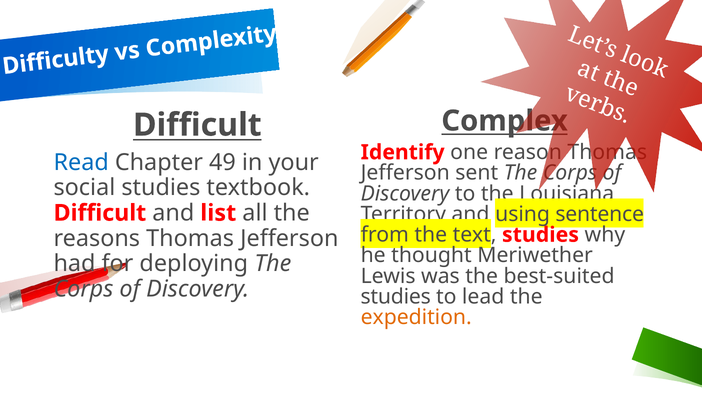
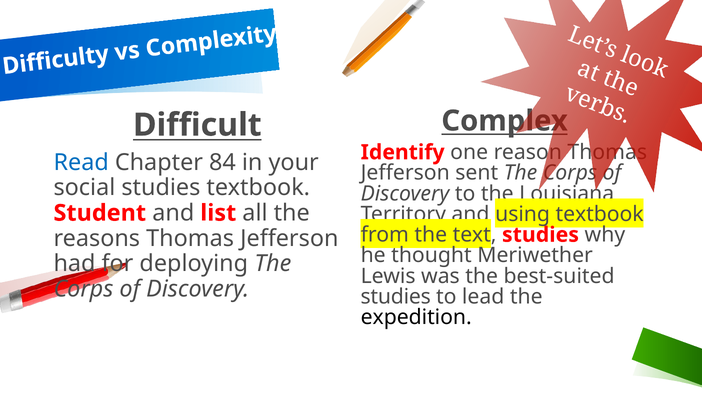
49: 49 -> 84 (222, 162)
using sentence: sentence -> textbook (600, 214)
Difficult: Difficult -> Student (100, 213)
expedition colour: orange -> black (416, 317)
